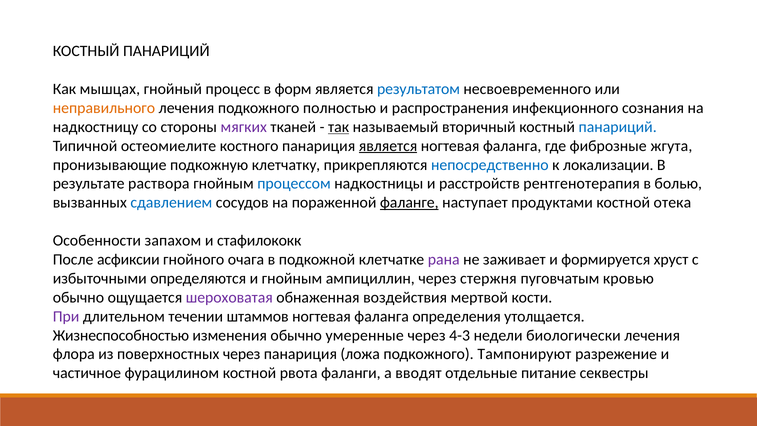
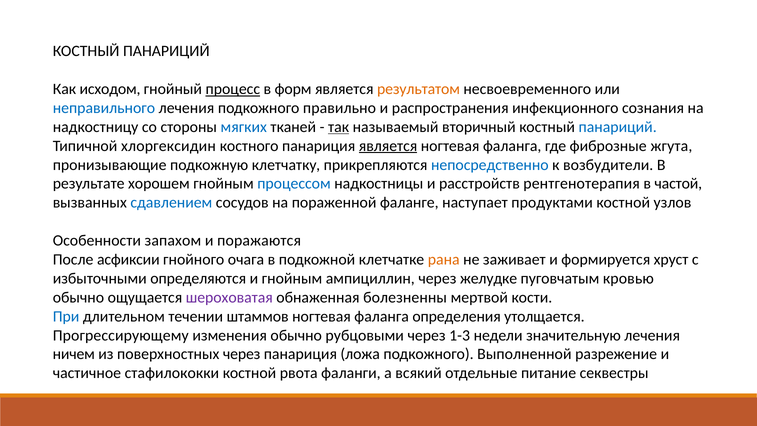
мышцах: мышцах -> исходом (110, 89)
процесс underline: none -> present (233, 89)
результатом colour: blue -> orange (418, 89)
неправильного colour: orange -> blue (104, 108)
полностью: полностью -> правильно (340, 108)
мягких colour: purple -> blue (244, 127)
остеомиелите: остеомиелите -> хлоргексидин (168, 146)
локализации: локализации -> возбудители (608, 165)
раствора: раствора -> хорошем (159, 184)
болью: болью -> частой (678, 184)
фаланге underline: present -> none (409, 203)
отека: отека -> узлов (672, 203)
стафилококк: стафилококк -> поражаются (259, 240)
рана colour: purple -> orange (444, 259)
стержня: стержня -> желудке (489, 278)
воздействия: воздействия -> болезненны (405, 297)
При colour: purple -> blue (66, 316)
Жизнеспособностью: Жизнеспособностью -> Прогрессирующему (121, 335)
умеренные: умеренные -> рубцовыми (365, 335)
4-3: 4-3 -> 1-3 (460, 335)
биологически: биологически -> значительную (573, 335)
флора: флора -> ничем (74, 354)
Тампонируют: Тампонируют -> Выполненной (524, 354)
фурацилином: фурацилином -> стафилококки (172, 373)
вводят: вводят -> всякий (418, 373)
